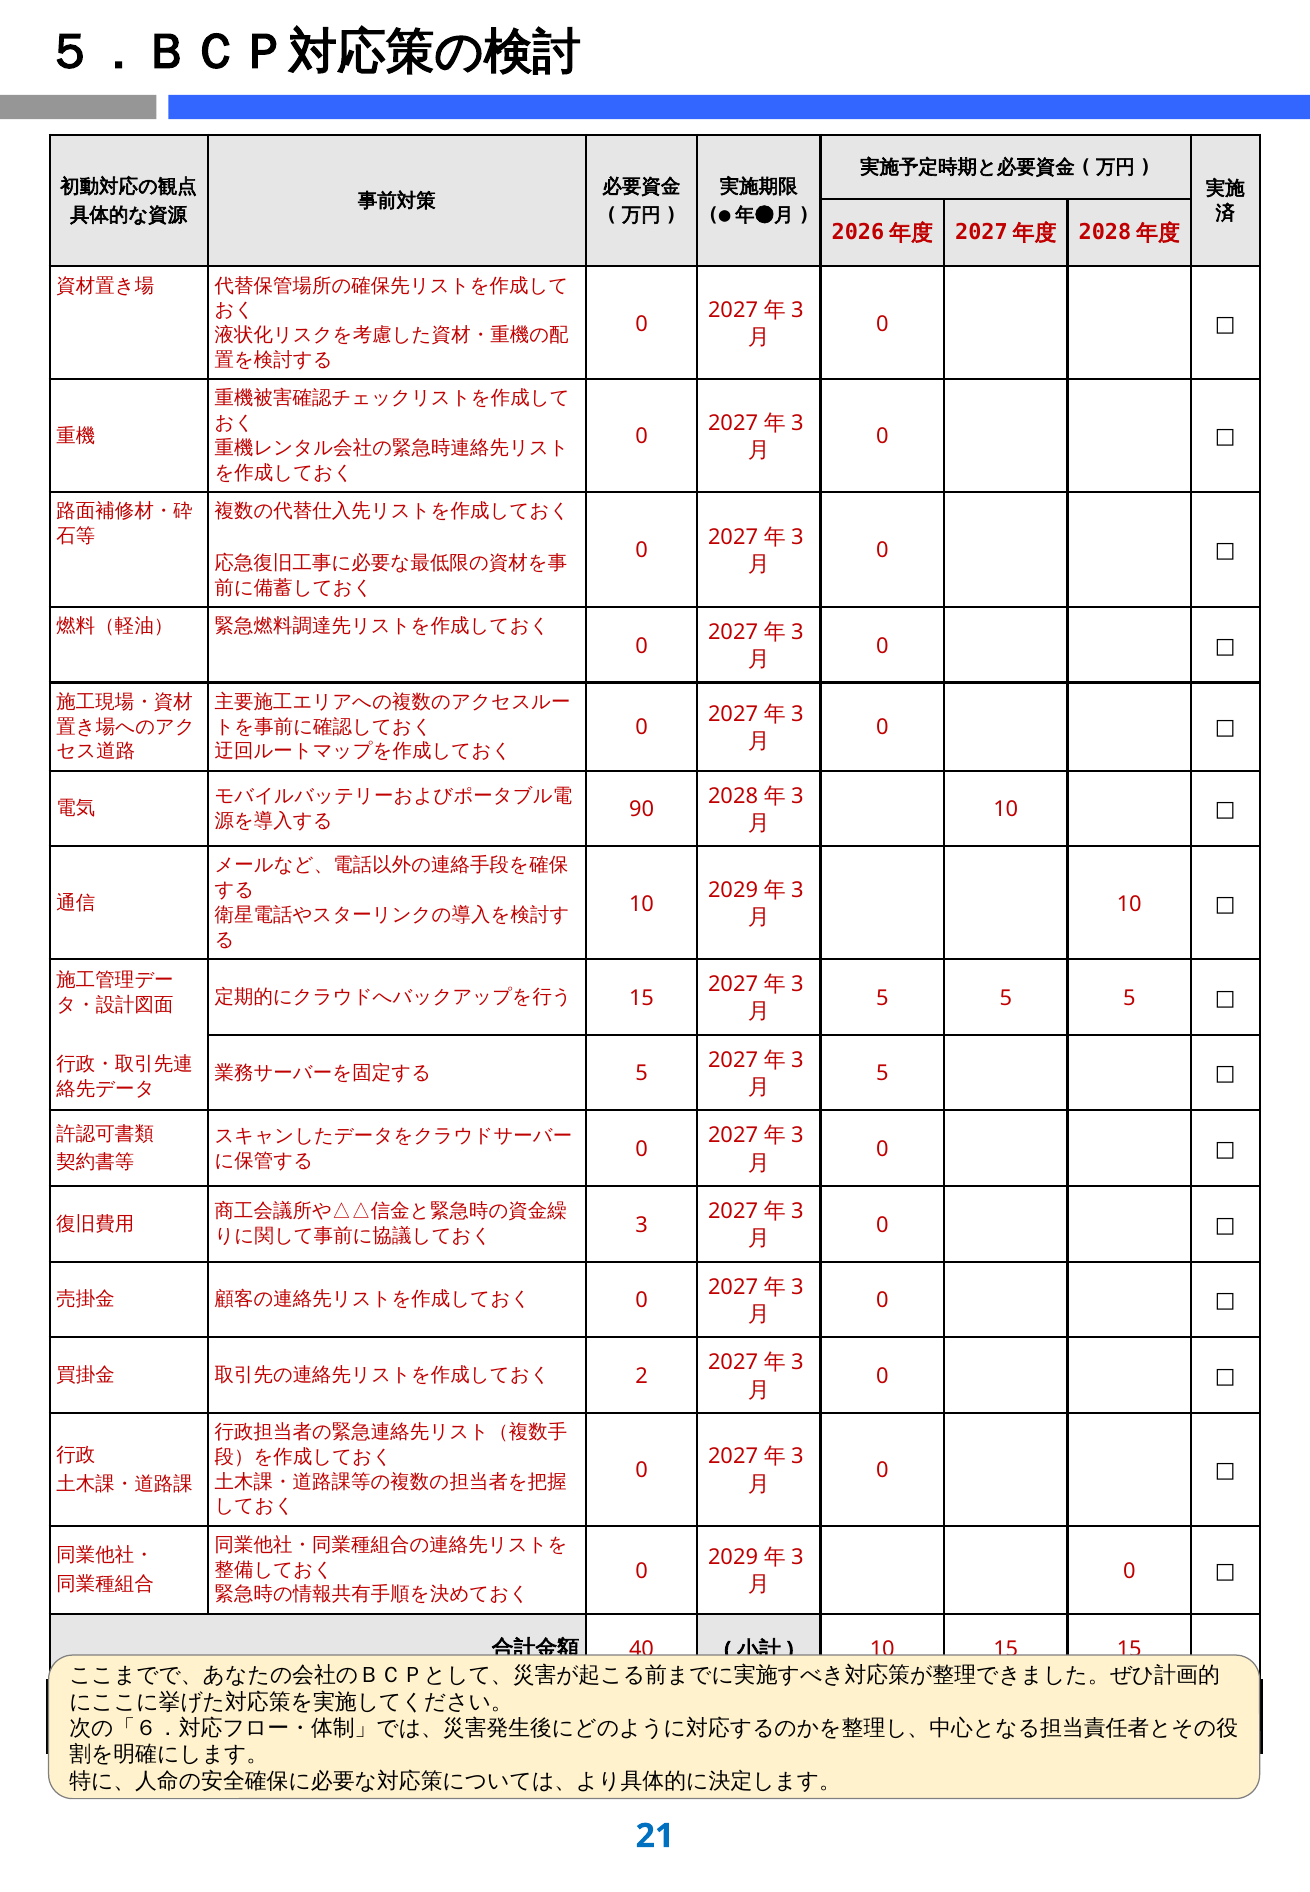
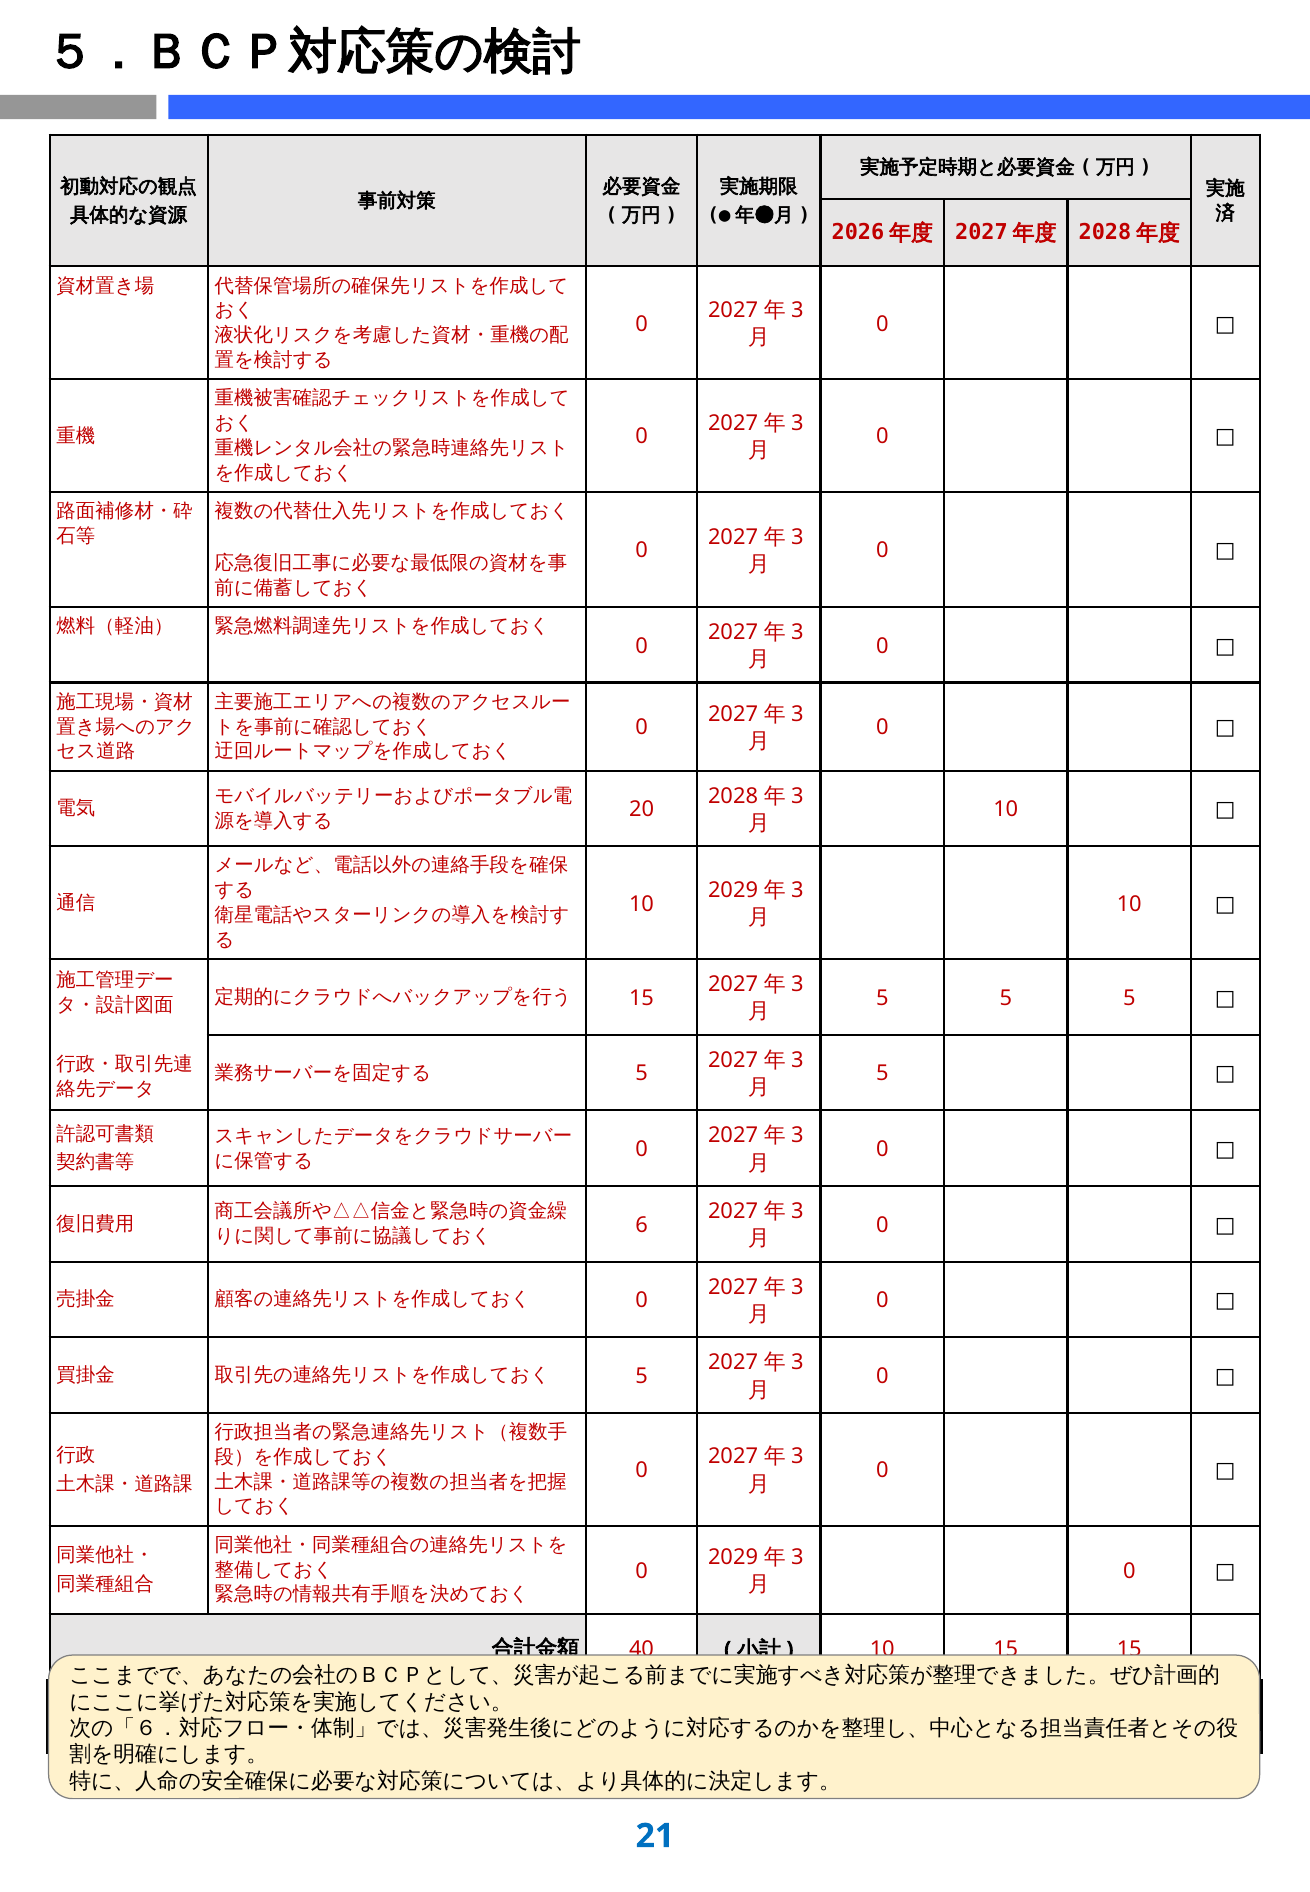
90: 90 -> 20 (642, 810)
3: 3 -> 6 (642, 1225)
2: 2 -> 5 (642, 1376)
